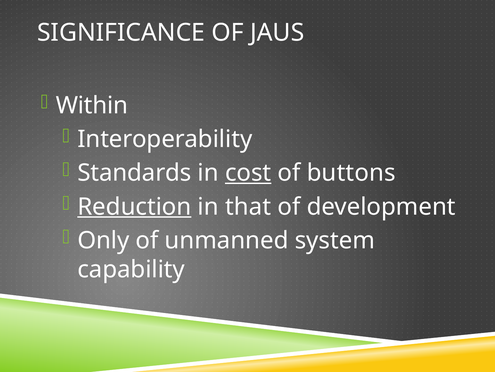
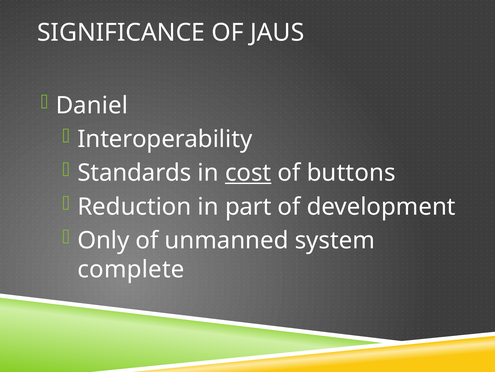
Within: Within -> Daniel (92, 105)
Reduction underline: present -> none (134, 206)
that: that -> part (248, 206)
capability: capability -> complete (131, 269)
